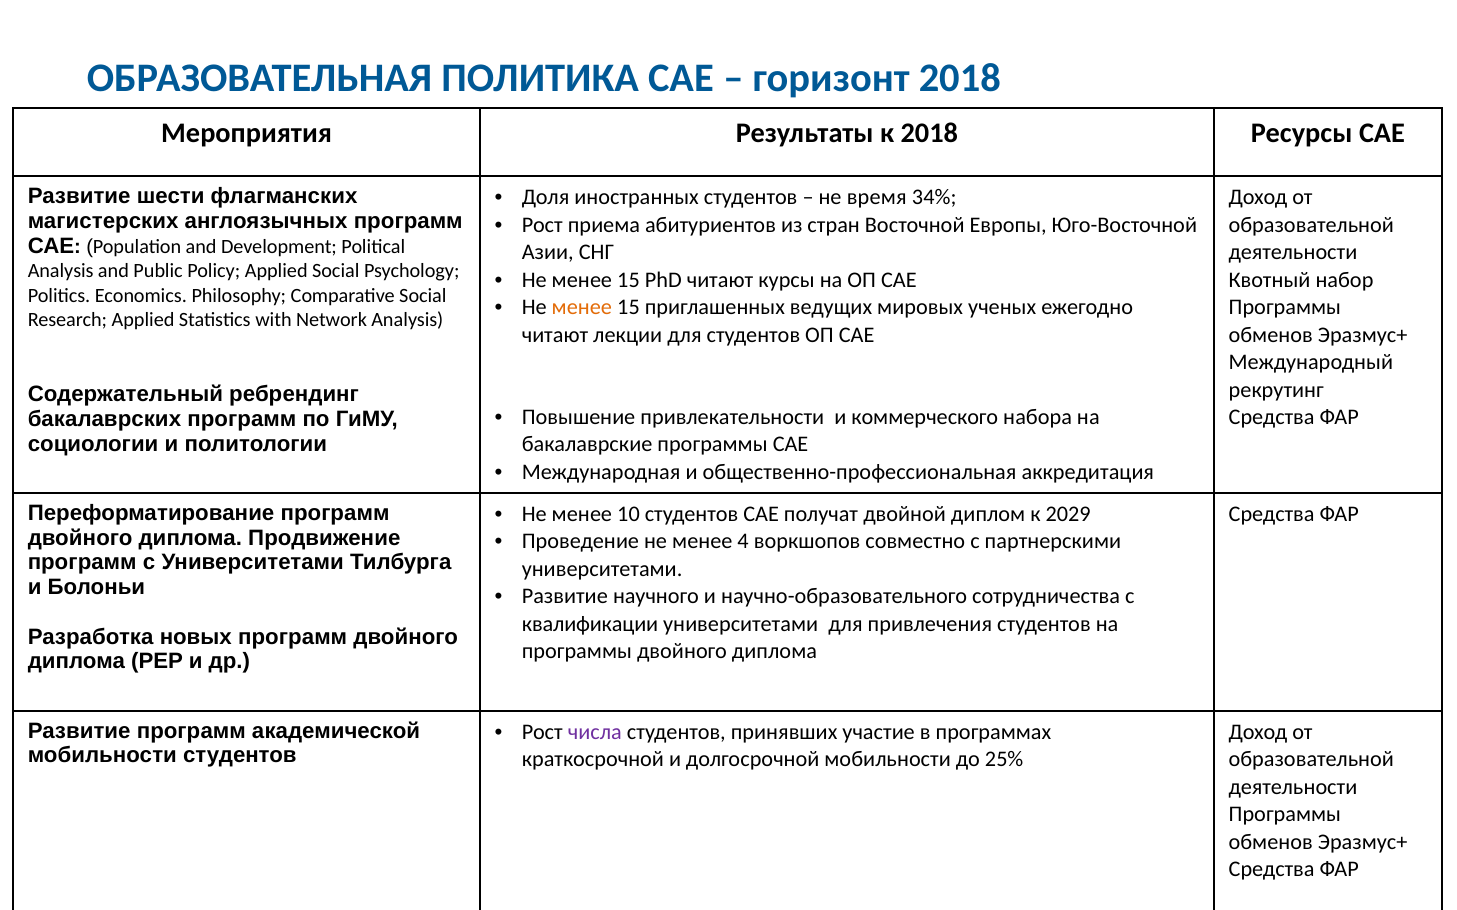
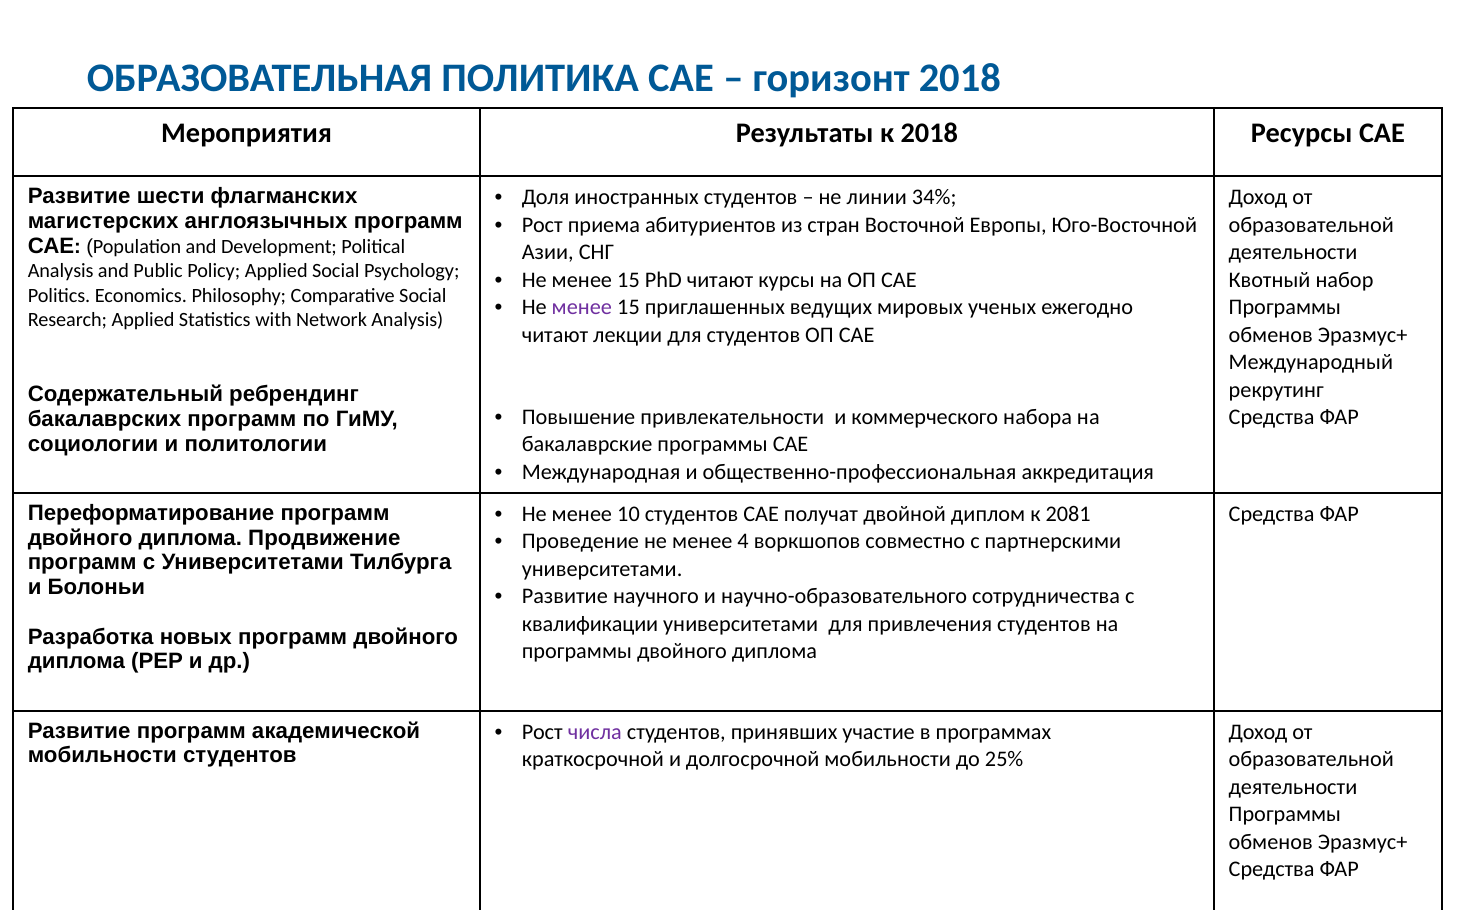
время: время -> линии (877, 198)
менее colour: orange -> purple (582, 308)
2029: 2029 -> 2081 (1068, 515)
